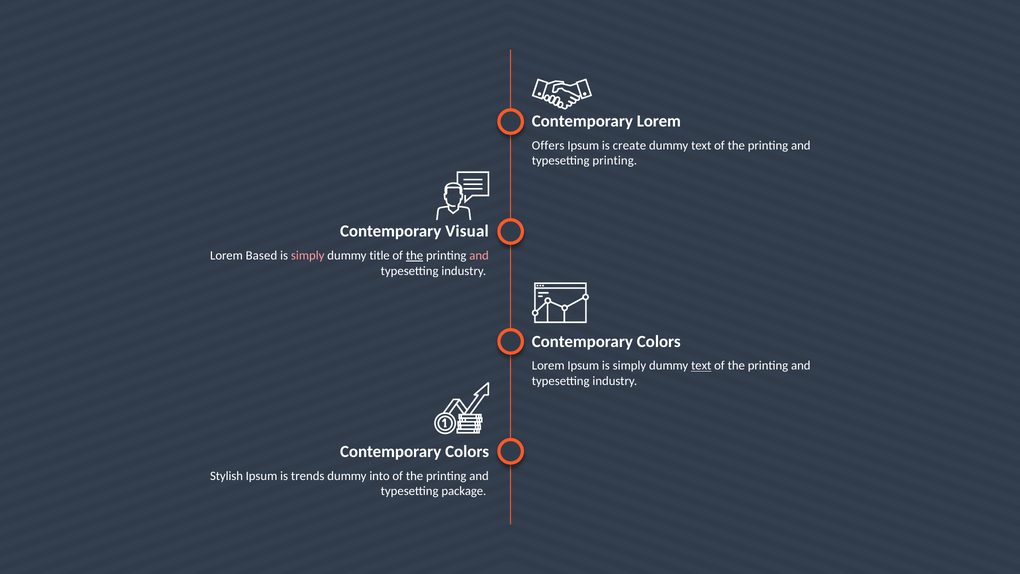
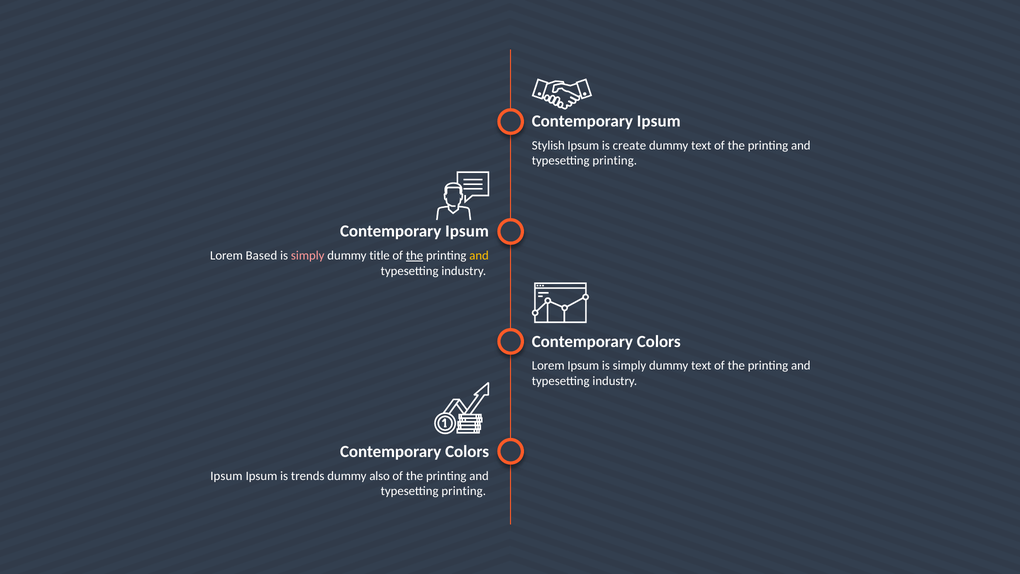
Lorem: Lorem -> Ipsum (659, 121)
Offers: Offers -> Stylish (548, 145)
Visual: Visual -> Ipsum (467, 231)
and colour: pink -> yellow (479, 256)
text underline: present -> none (701, 366)
Stylish: Stylish -> Ipsum (226, 476)
into: into -> also (380, 476)
package: package -> printing (464, 491)
